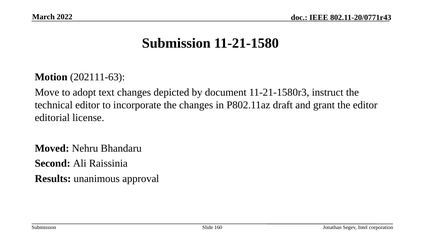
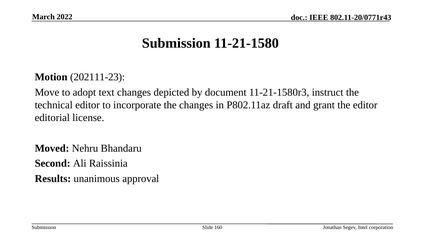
202111-63: 202111-63 -> 202111-23 (98, 77)
